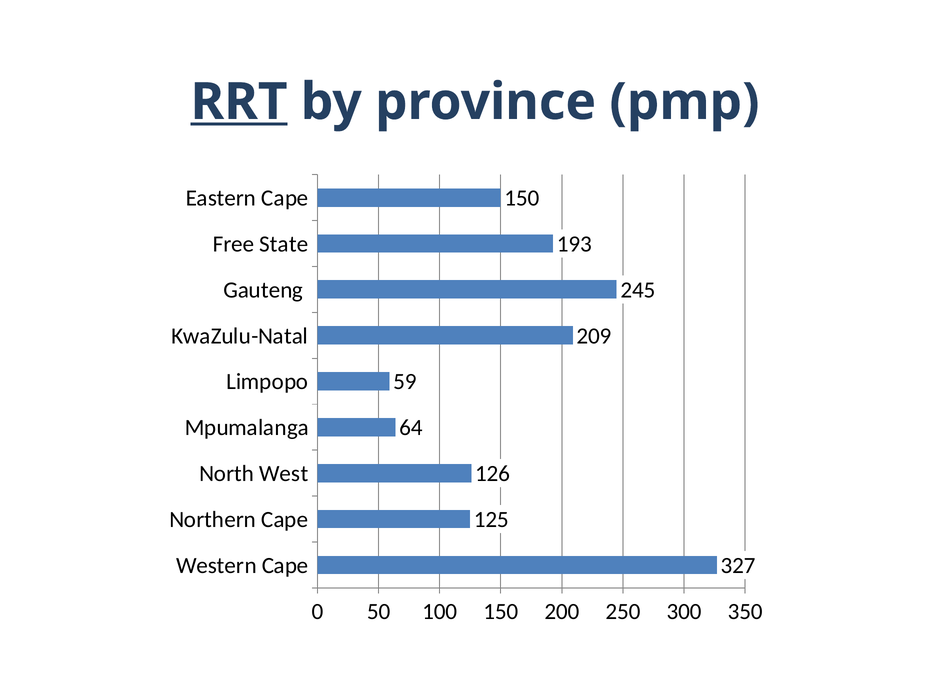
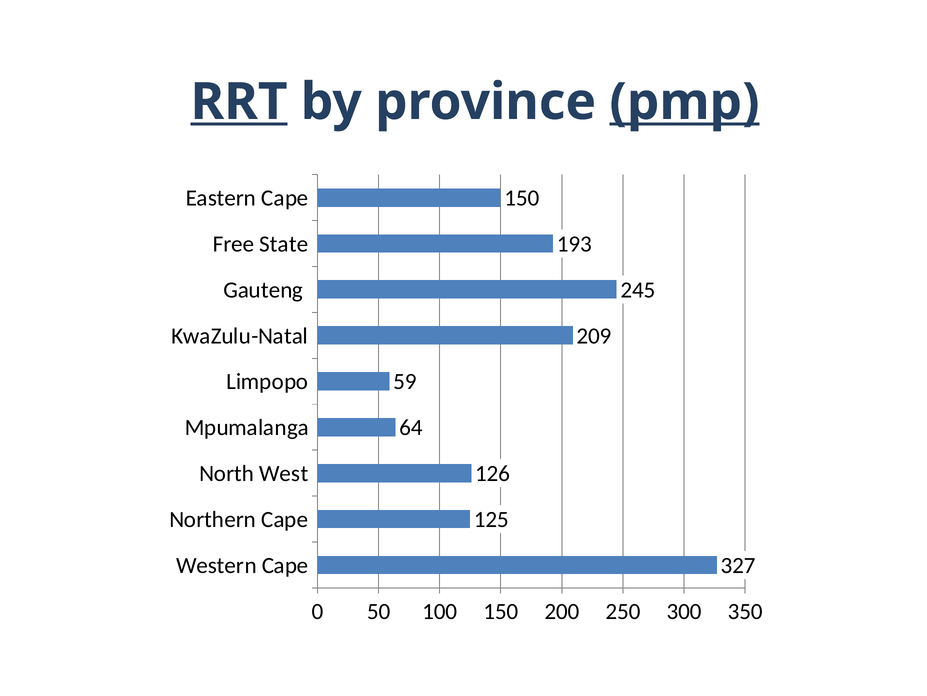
pmp underline: none -> present (684, 102)
